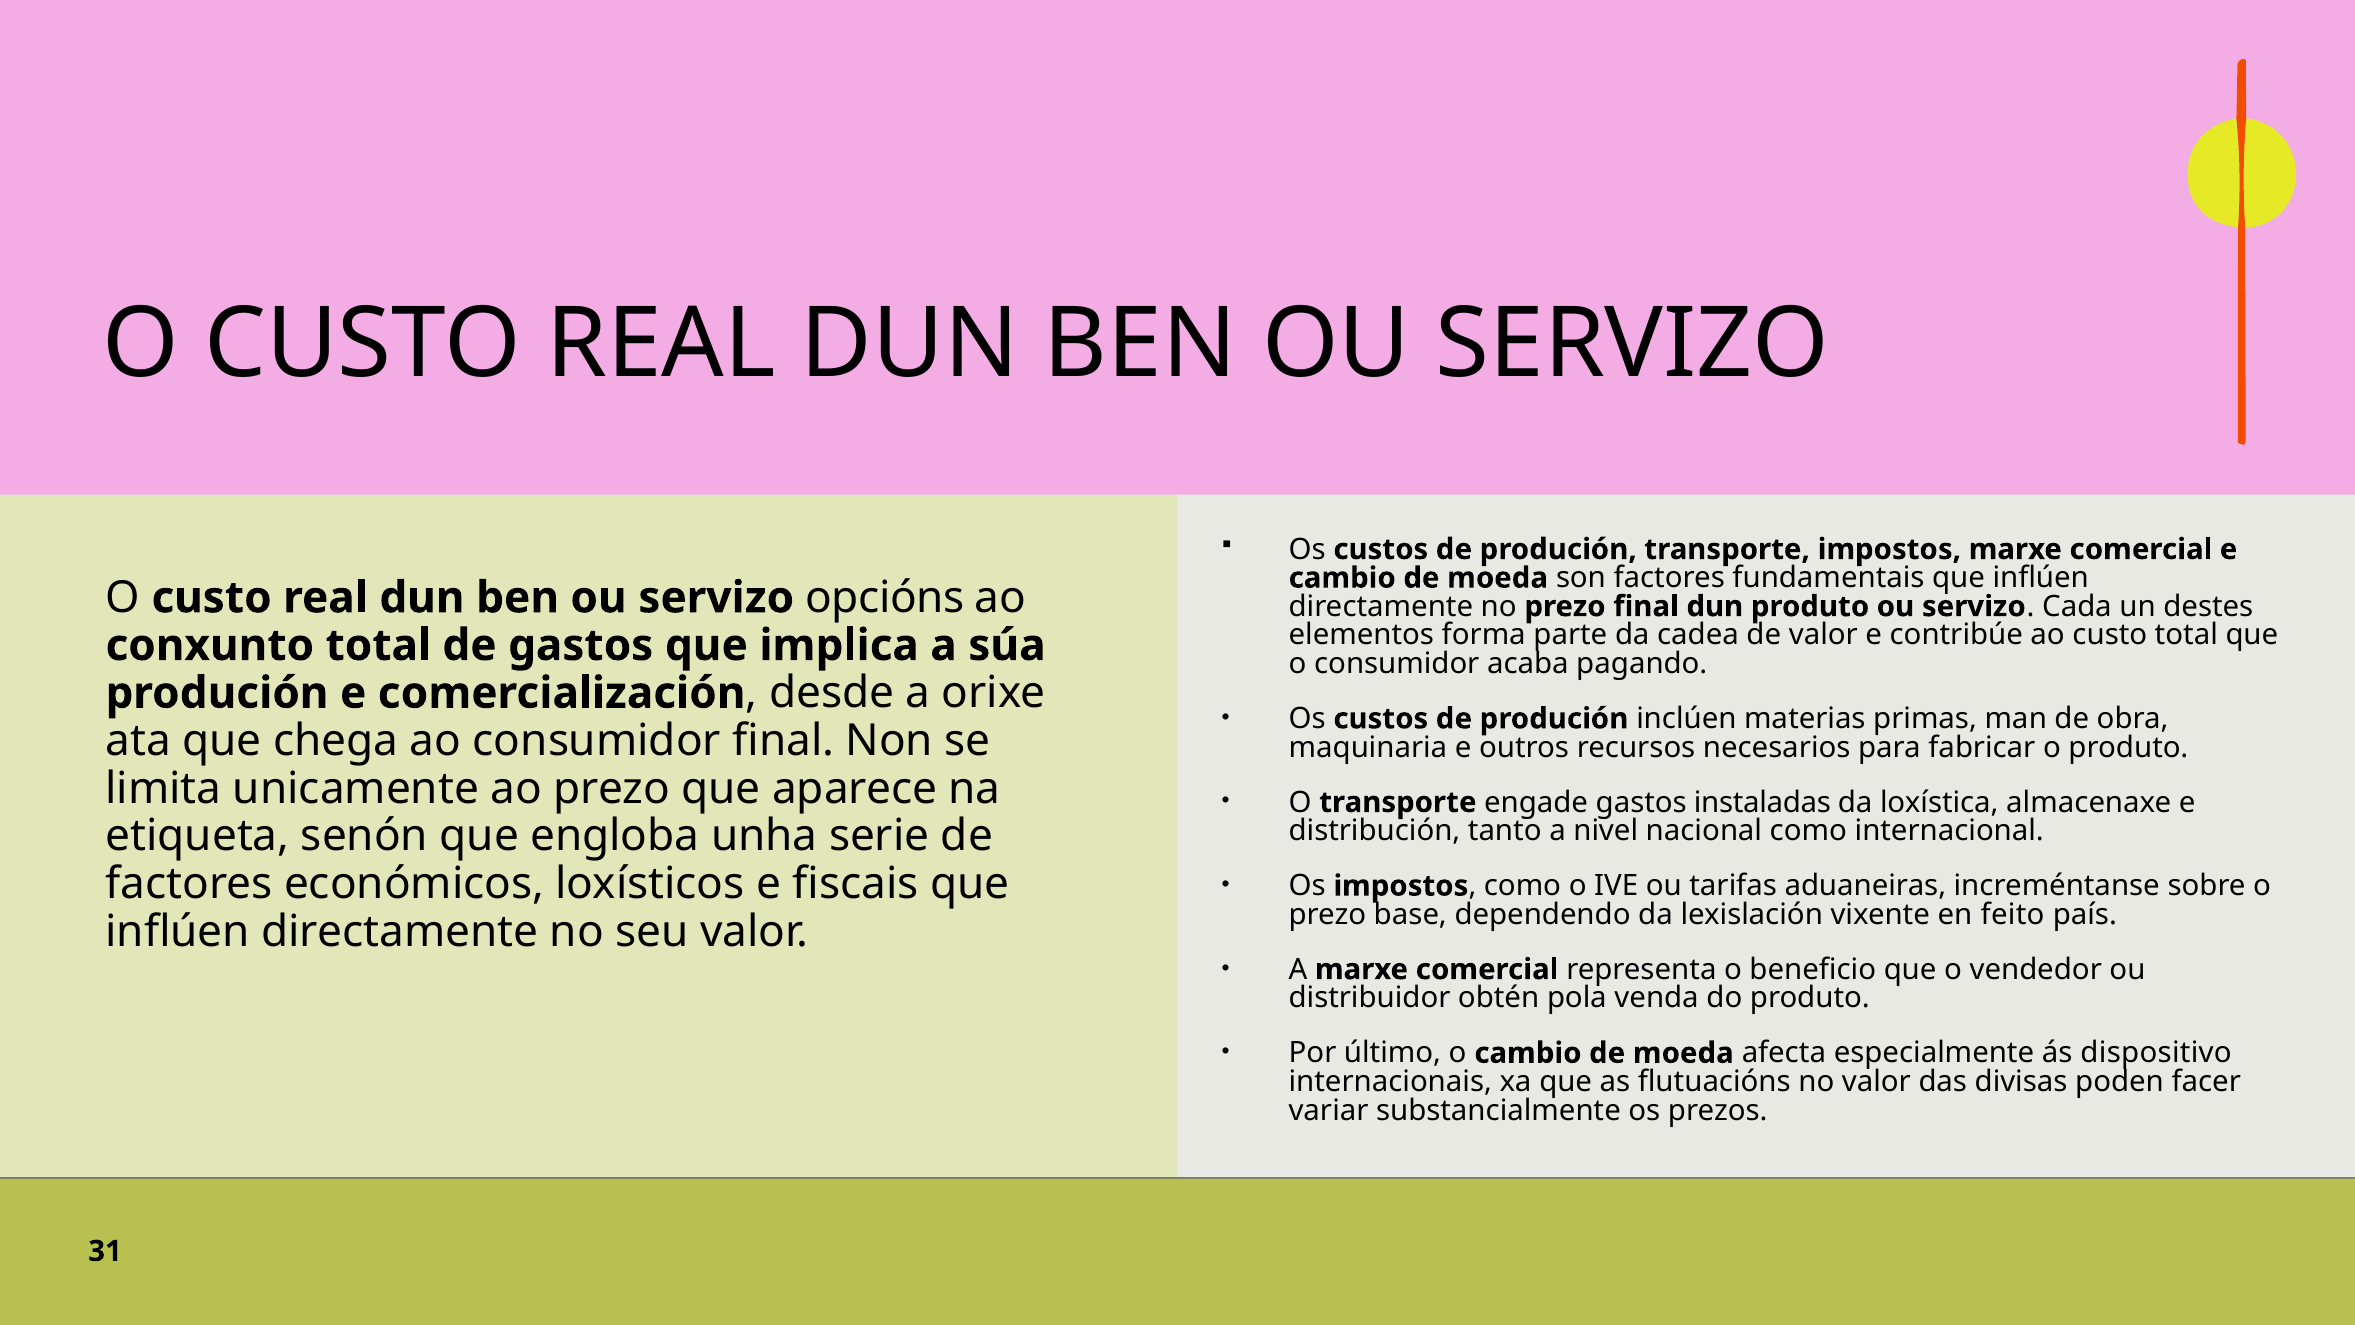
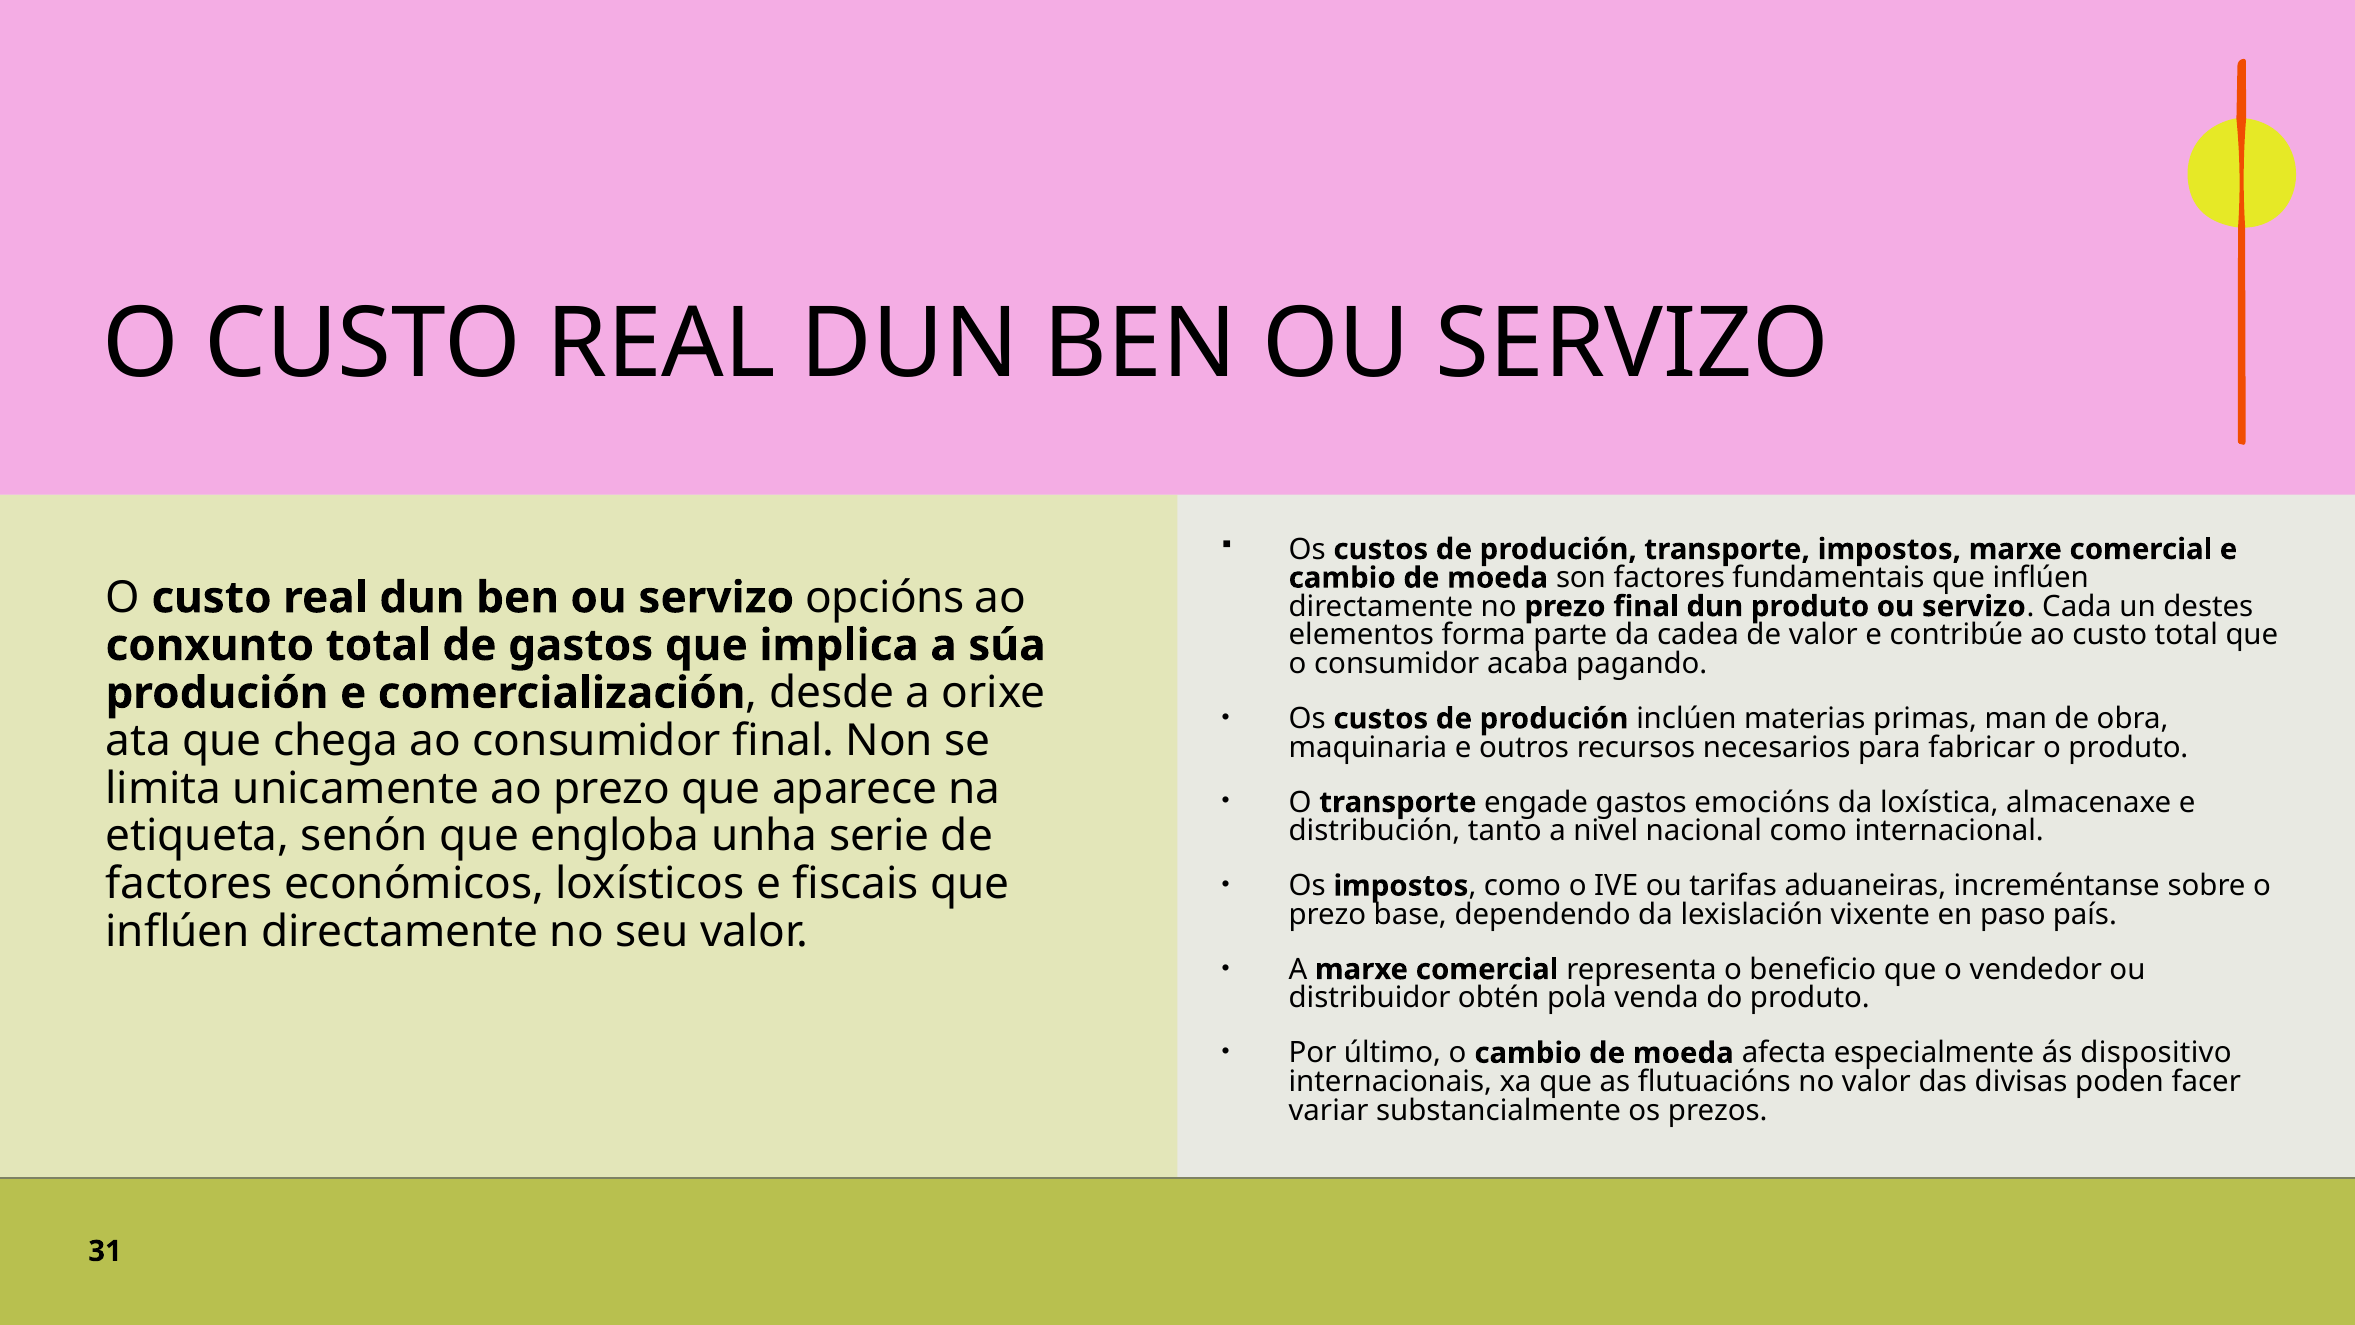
instaladas: instaladas -> emocións (1762, 802)
feito: feito -> paso (2013, 914)
